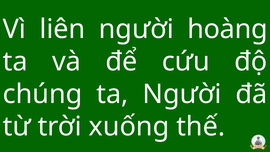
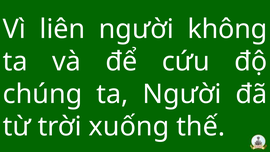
hoàng: hoàng -> không (227, 29)
